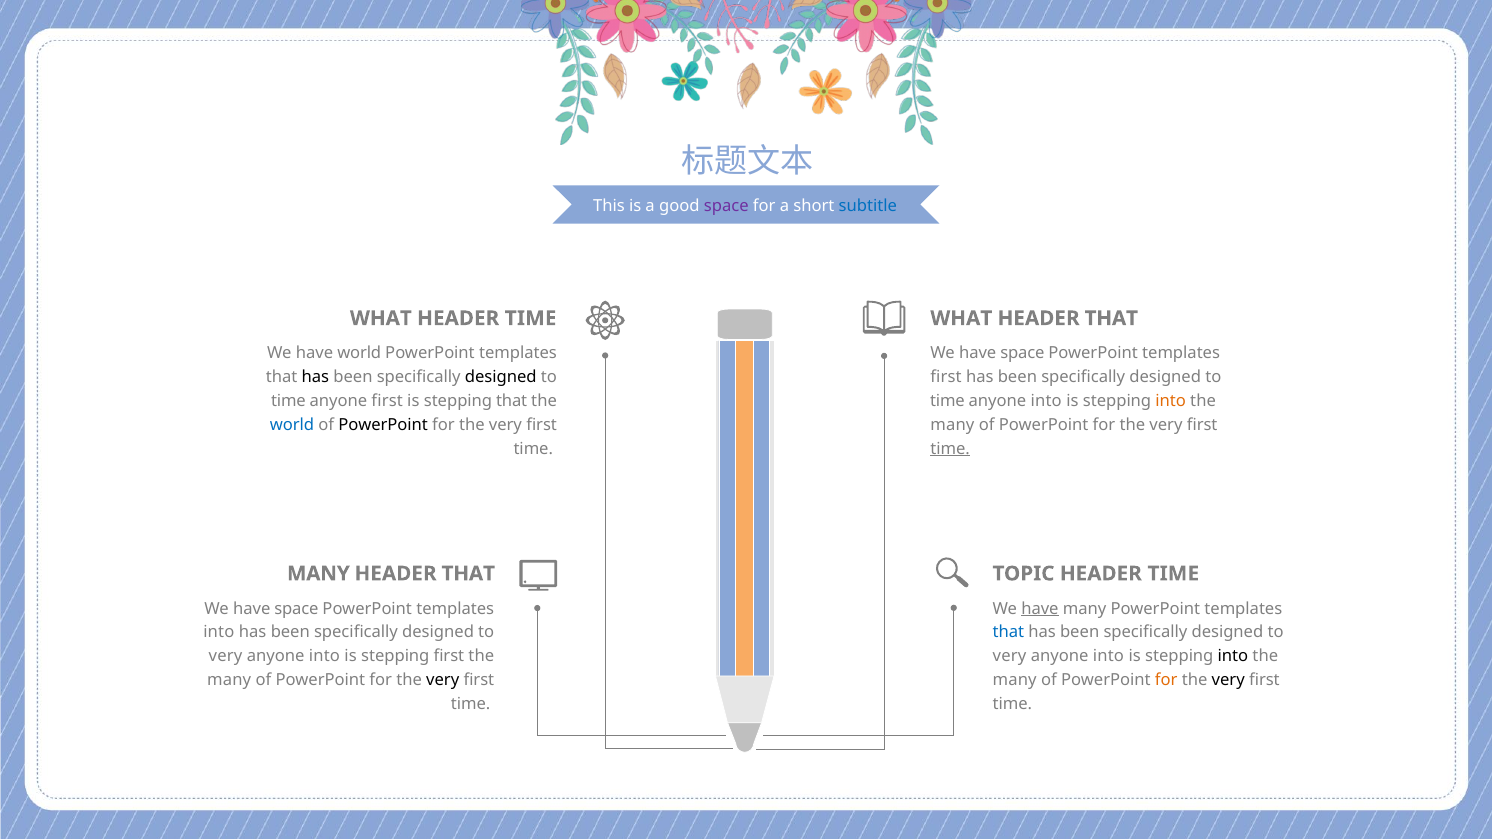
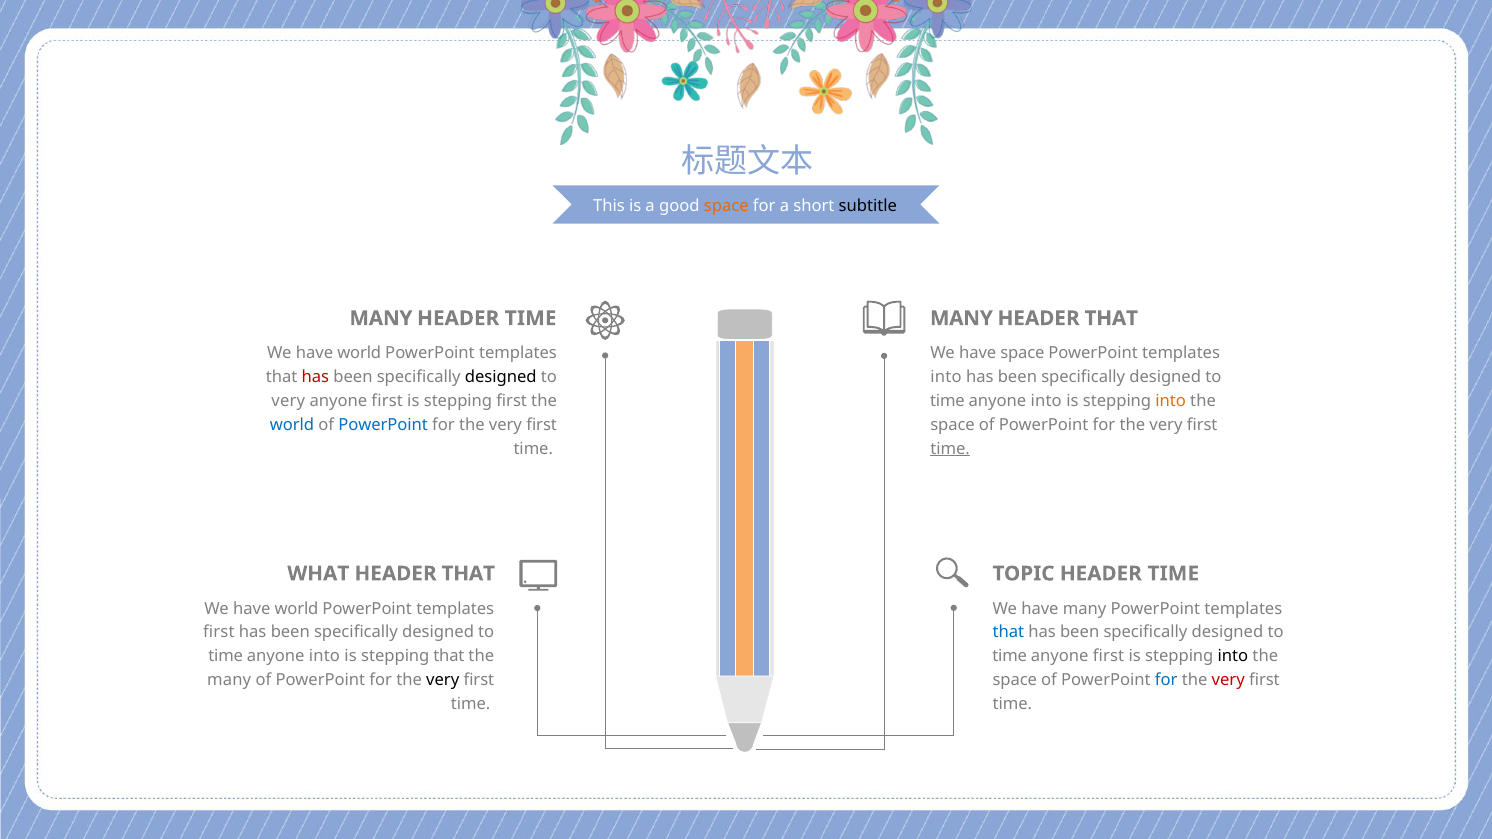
space colour: purple -> orange (726, 206)
subtitle colour: blue -> black (868, 206)
WHAT: WHAT -> MANY (381, 318)
WHAT: WHAT -> MANY (961, 318)
has colour: black -> red (315, 377)
first: first -> into (946, 377)
time: time -> very (288, 401)
stepping that: that -> first (512, 401)
PowerPoint colour: black -> blue (383, 425)
many: many -> space (953, 425)
MANY: MANY -> WHAT (318, 574)
space: space -> world (296, 609)
have underline: present -> none (1040, 609)
into: into -> first (219, 633)
very: very -> time (226, 657)
stepping first: first -> that (449, 657)
very: very -> time (1010, 657)
into: into -> first (1108, 657)
many: many -> space (1015, 680)
for colour: orange -> blue (1166, 680)
very colour: black -> red (1228, 680)
